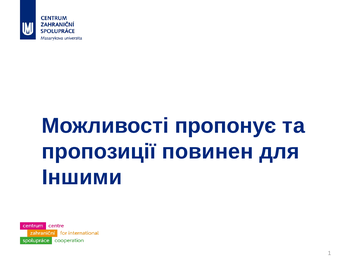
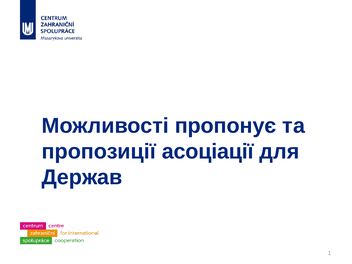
повинен: повинен -> асоціації (208, 152)
Іншими: Іншими -> Держав (82, 177)
